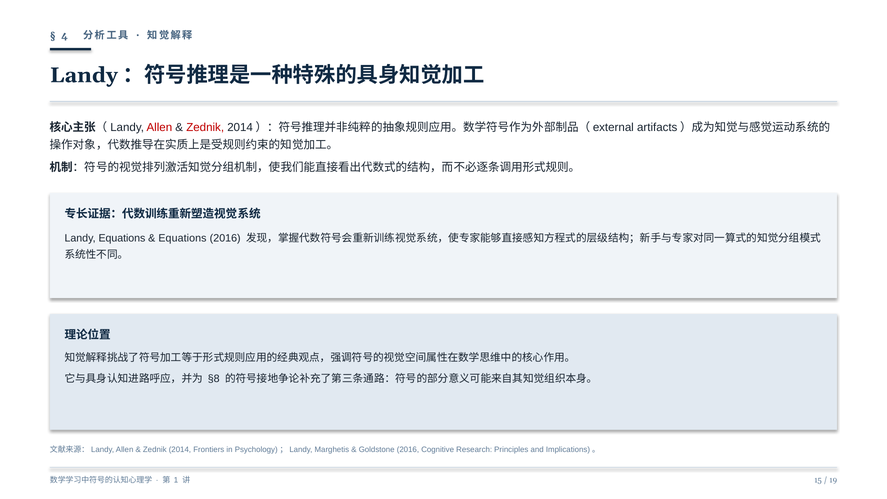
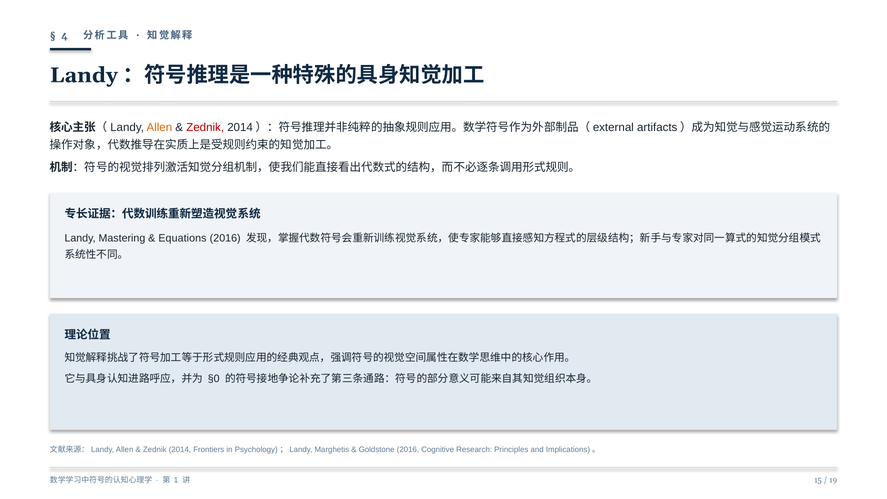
Allen colour: red -> orange (159, 127)
Landy Equations: Equations -> Mastering (122, 238)
§8: §8 -> §0 (214, 379)
